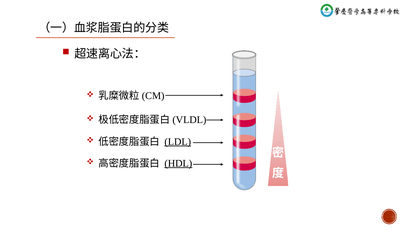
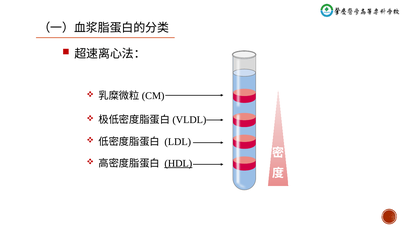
LDL underline: present -> none (178, 141)
